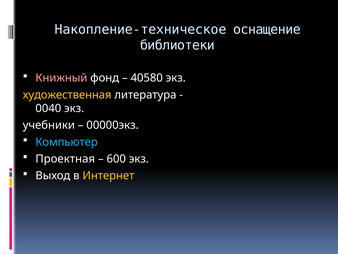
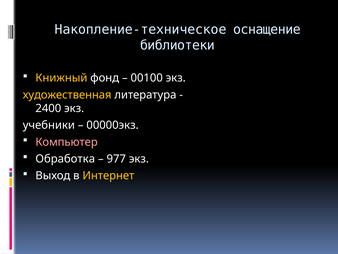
Книжный colour: pink -> yellow (61, 78)
40580: 40580 -> 00100 (147, 78)
0040: 0040 -> 2400 (48, 108)
Компьютер colour: light blue -> pink (67, 142)
Проектная: Проектная -> Обработка (65, 159)
600: 600 -> 977 (116, 159)
